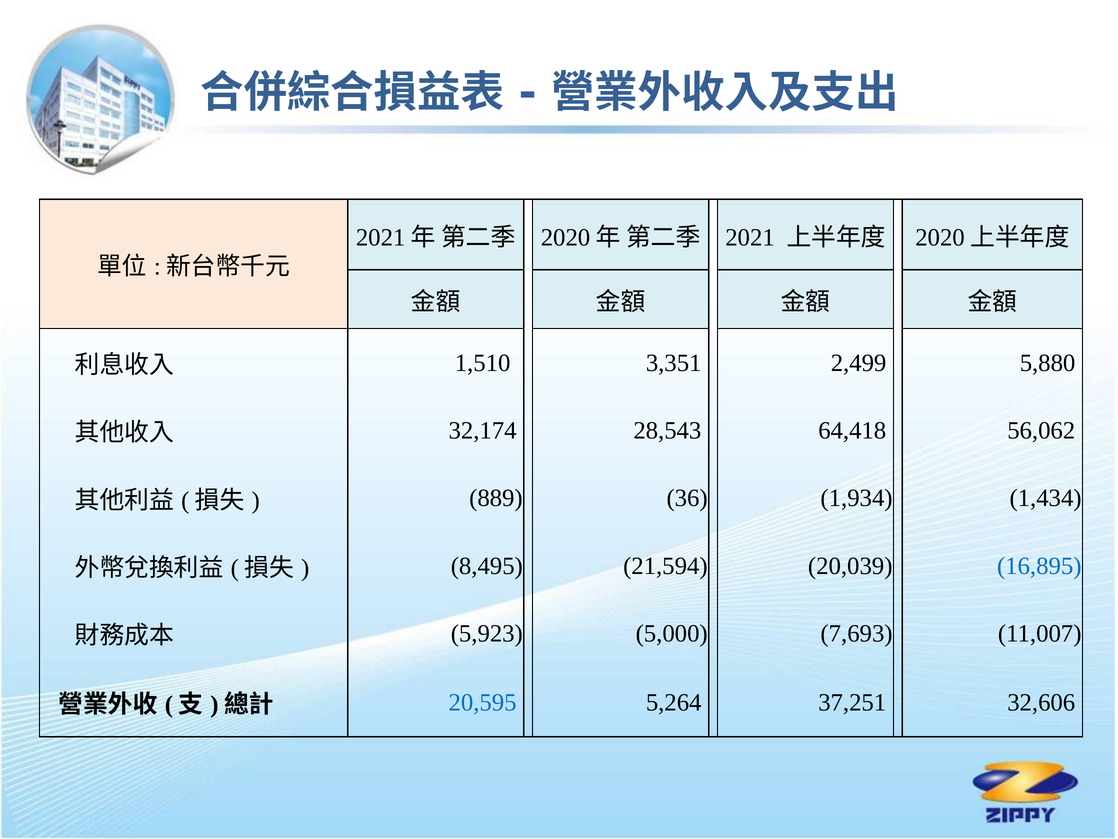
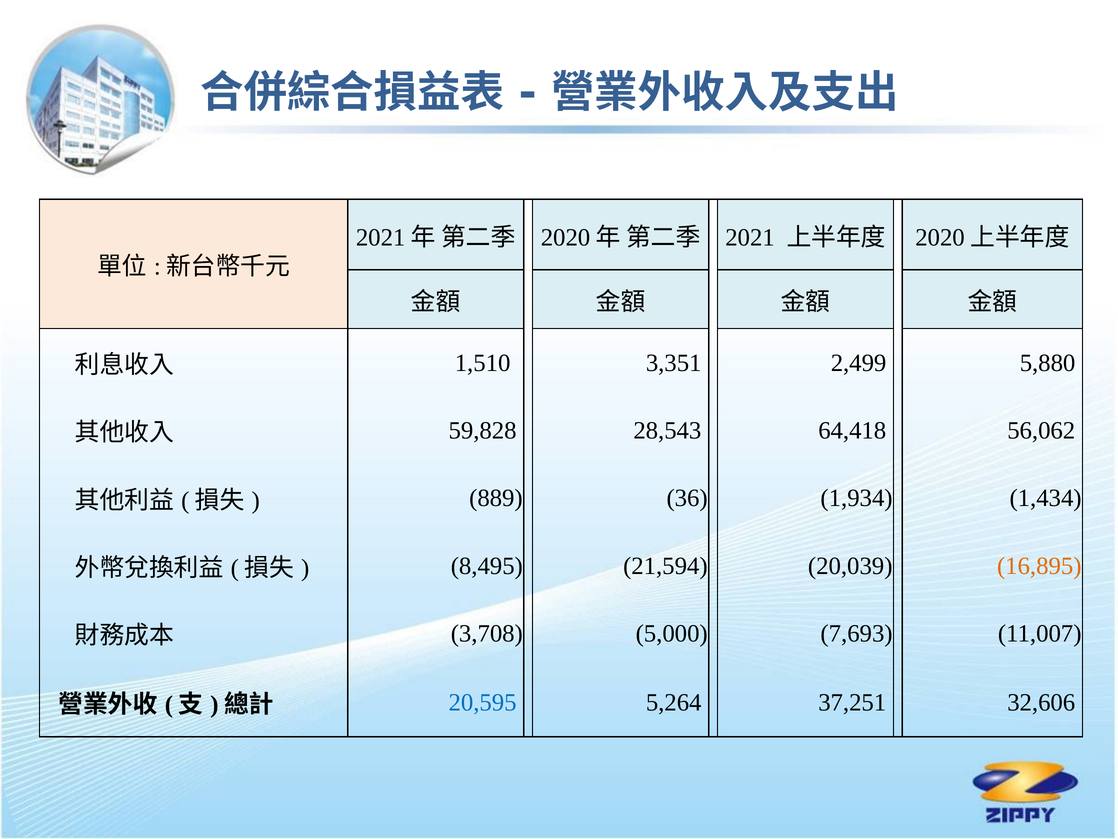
32,174: 32,174 -> 59,828 (483, 430)
16,895 colour: blue -> orange (1039, 566)
5,923: 5,923 -> 3,708 (487, 633)
